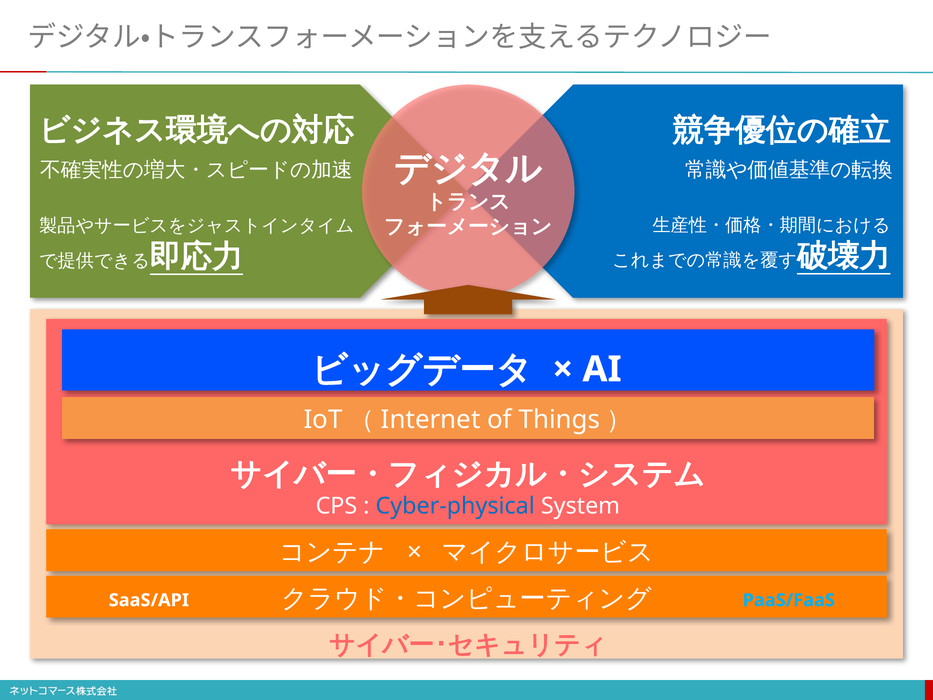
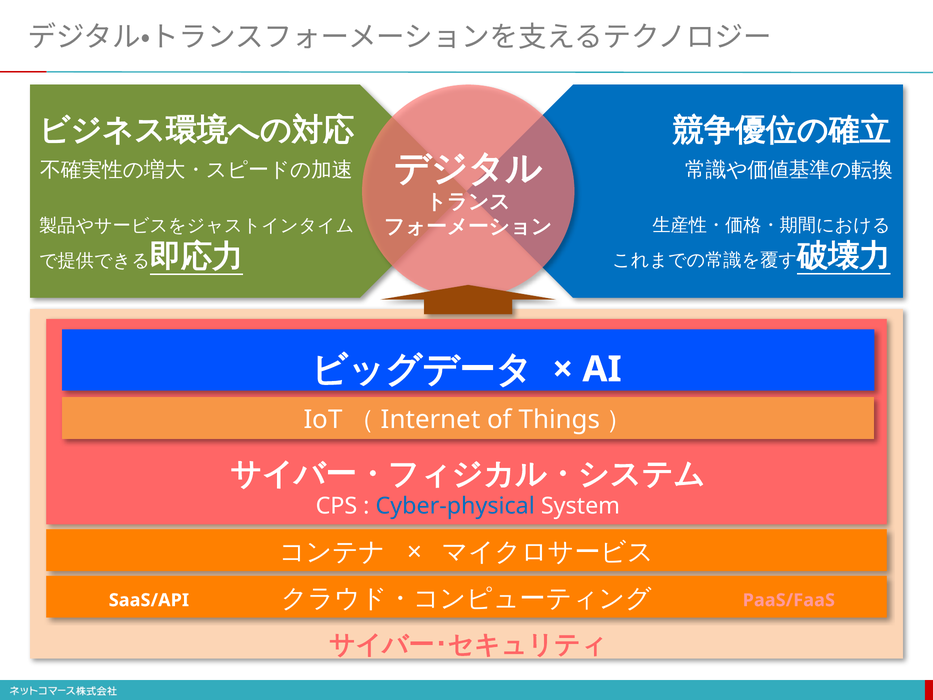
PaaS/FaaS colour: light blue -> pink (789, 600)
